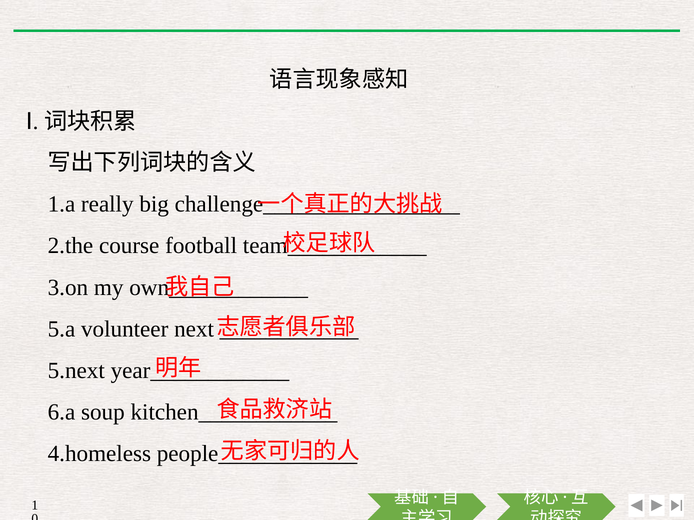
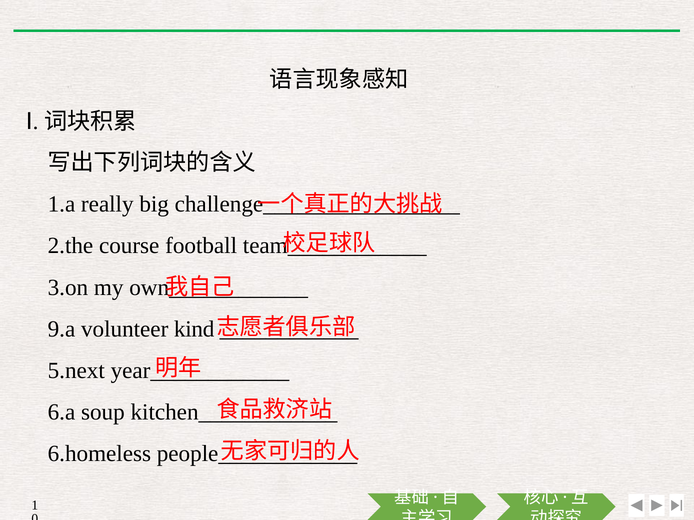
5.a: 5.a -> 9.a (61, 329)
next: next -> kind (194, 329)
4.homeless: 4.homeless -> 6.homeless (99, 454)
